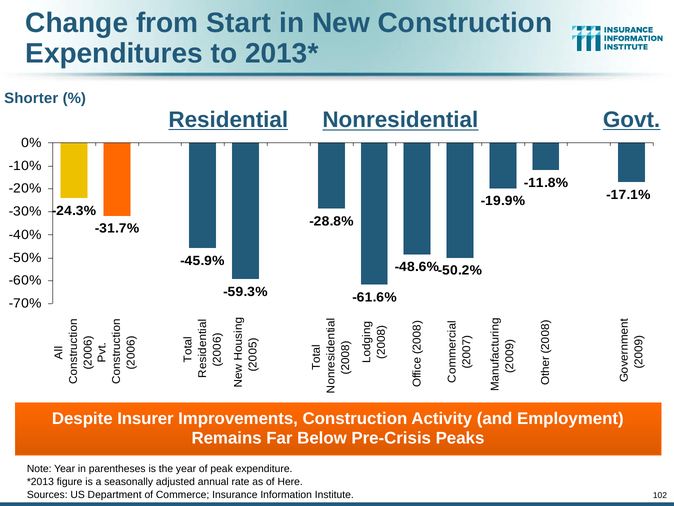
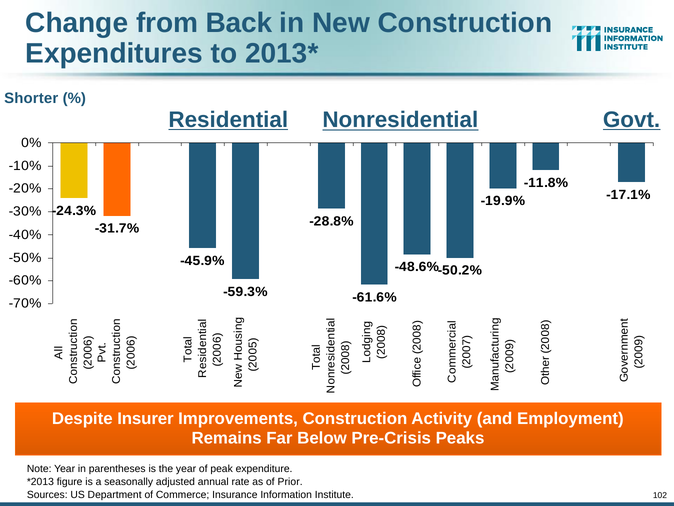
Start: Start -> Back (239, 23)
Here: Here -> Prior (290, 481)
